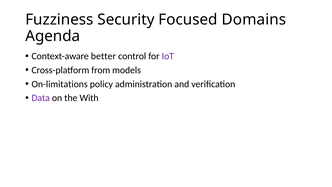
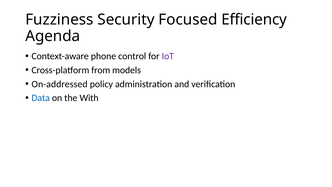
Domains: Domains -> Efficiency (254, 20)
better: better -> phone (103, 56)
On-limitations: On-limitations -> On-addressed (60, 84)
Data colour: purple -> blue (41, 98)
